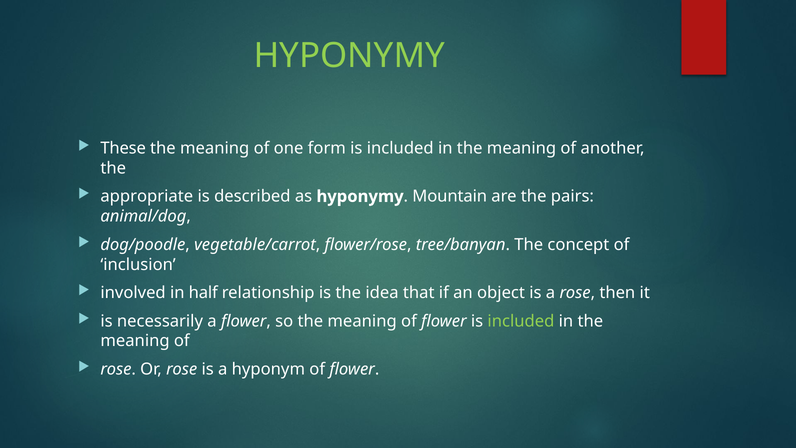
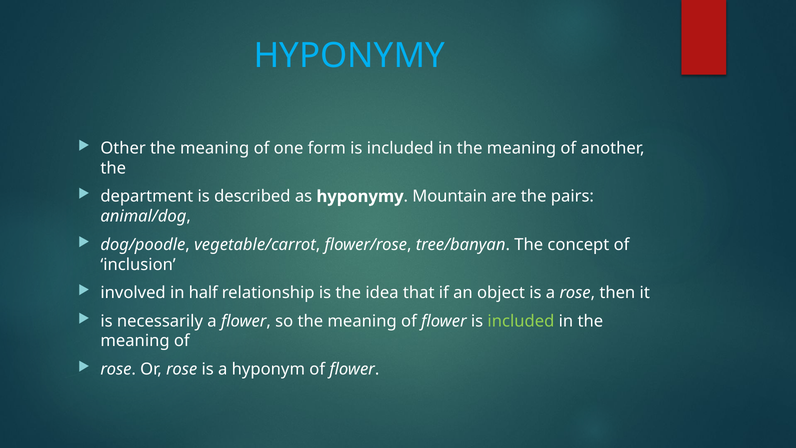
HYPONYMY colour: light green -> light blue (349, 56)
These: These -> Other (123, 148)
appropriate: appropriate -> department (147, 196)
